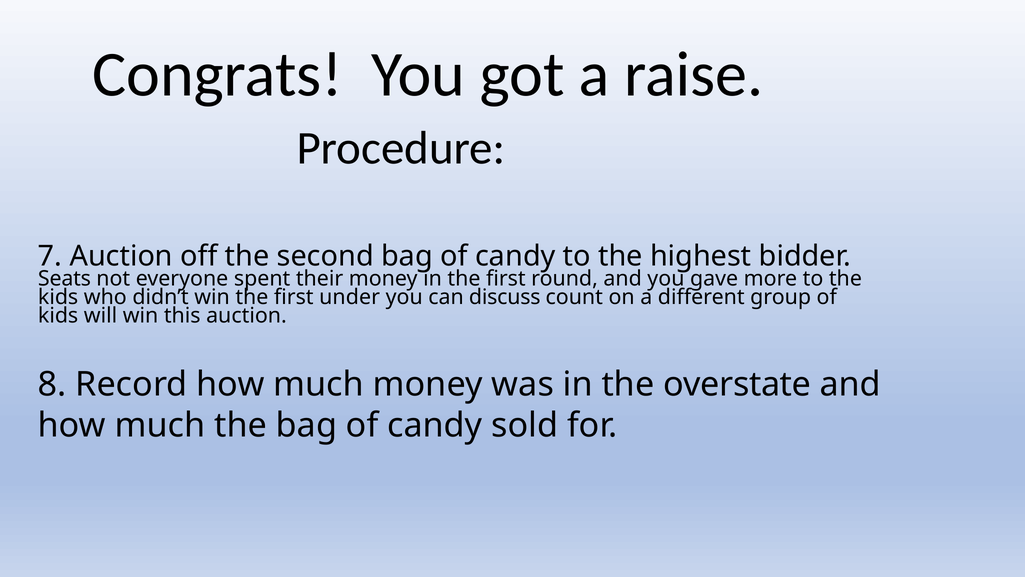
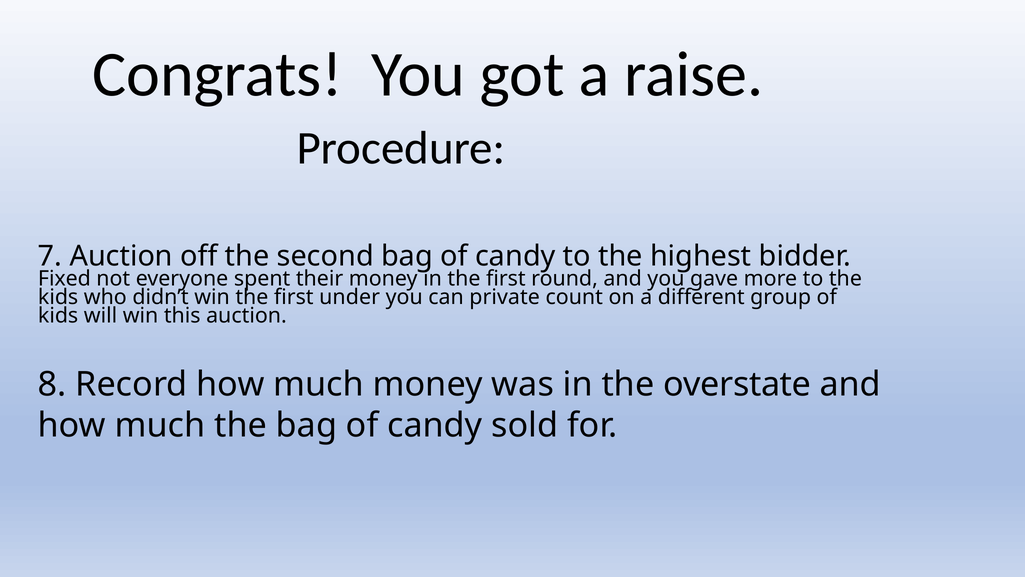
Seats: Seats -> Fixed (64, 278)
discuss: discuss -> private (505, 297)
